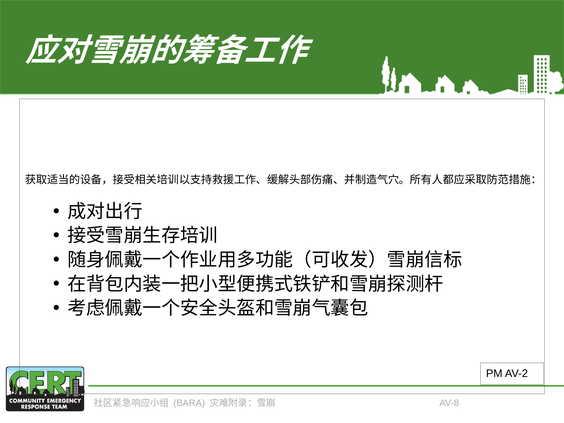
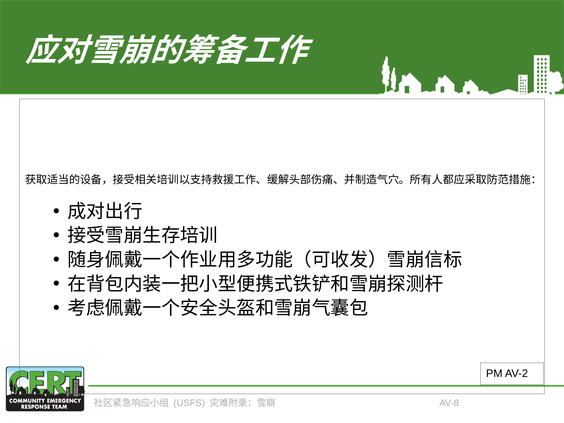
BARA: BARA -> USFS (189, 403)
